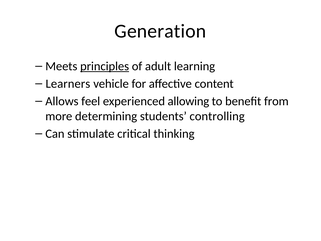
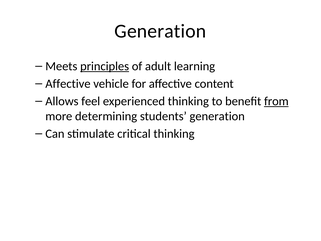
Learners: Learners -> Affective (68, 84)
experienced allowing: allowing -> thinking (188, 101)
from underline: none -> present (276, 101)
students controlling: controlling -> generation (217, 116)
